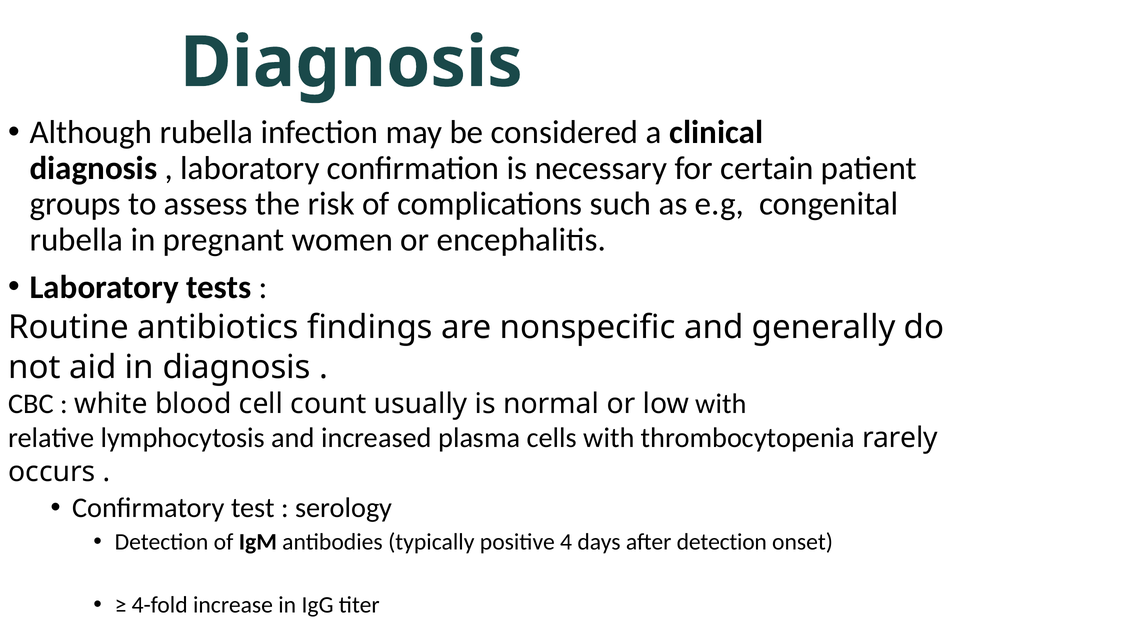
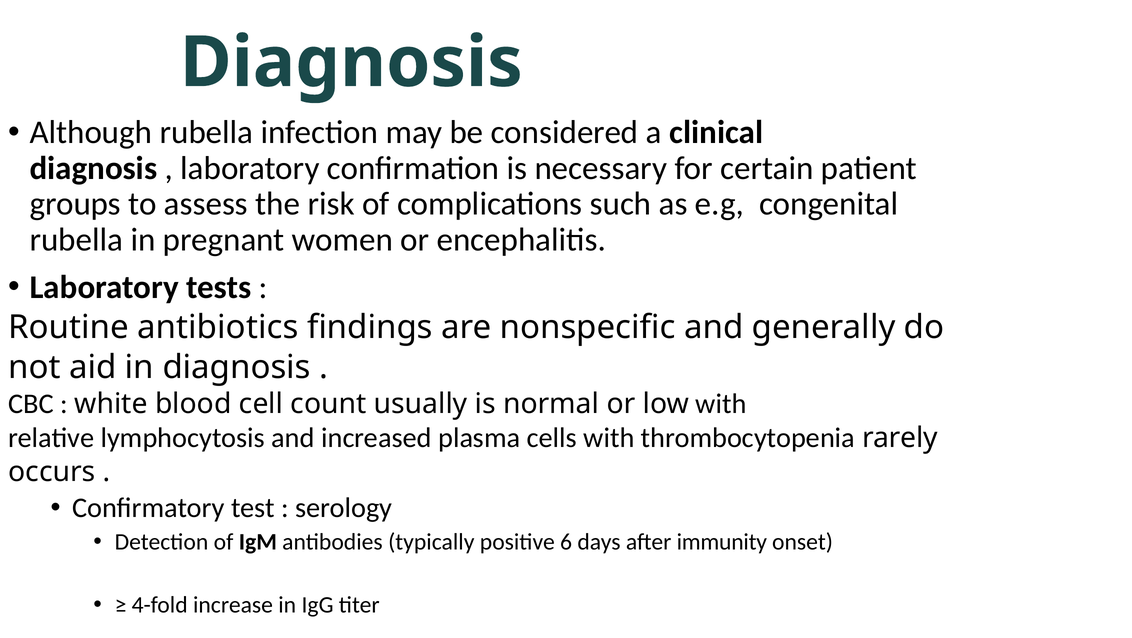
4: 4 -> 6 (566, 542)
after detection: detection -> immunity (722, 542)
